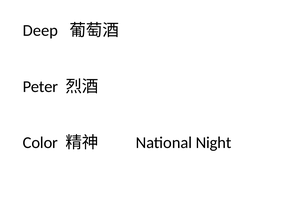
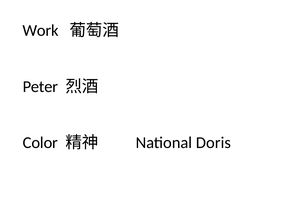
Deep: Deep -> Work (40, 30)
Night: Night -> Doris (213, 143)
